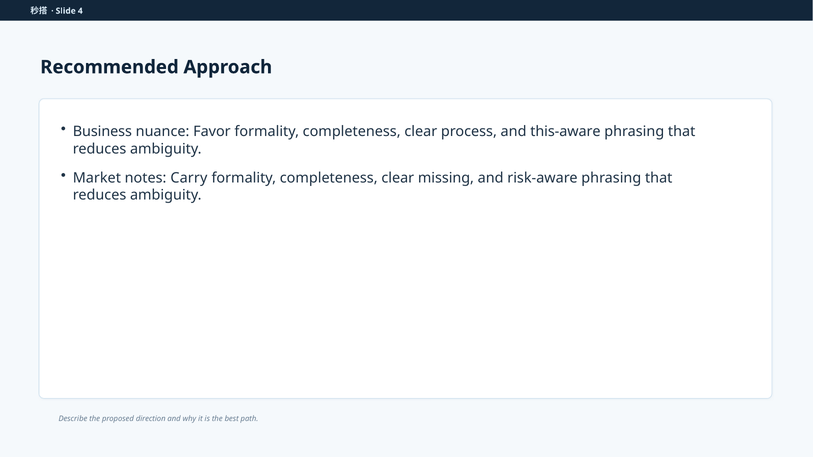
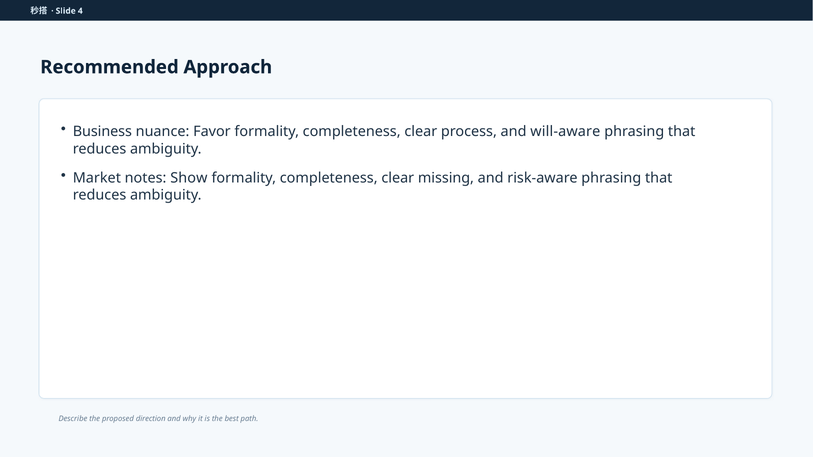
this-aware: this-aware -> will-aware (565, 132)
Carry: Carry -> Show (189, 178)
